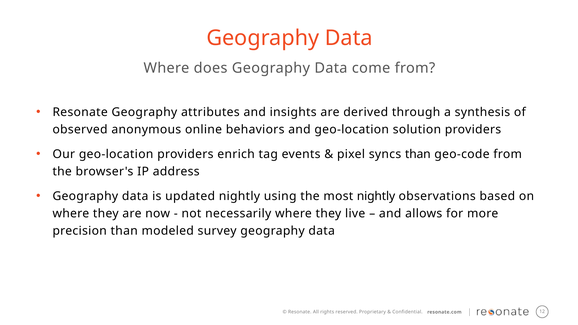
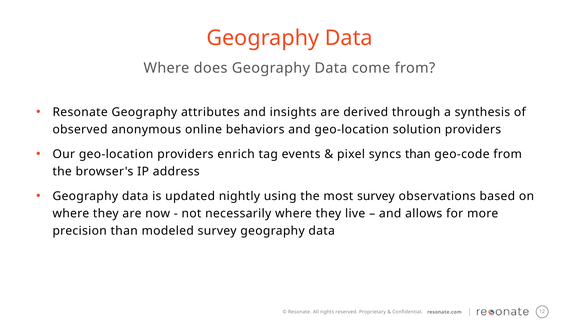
most nightly: nightly -> survey (376, 196)
